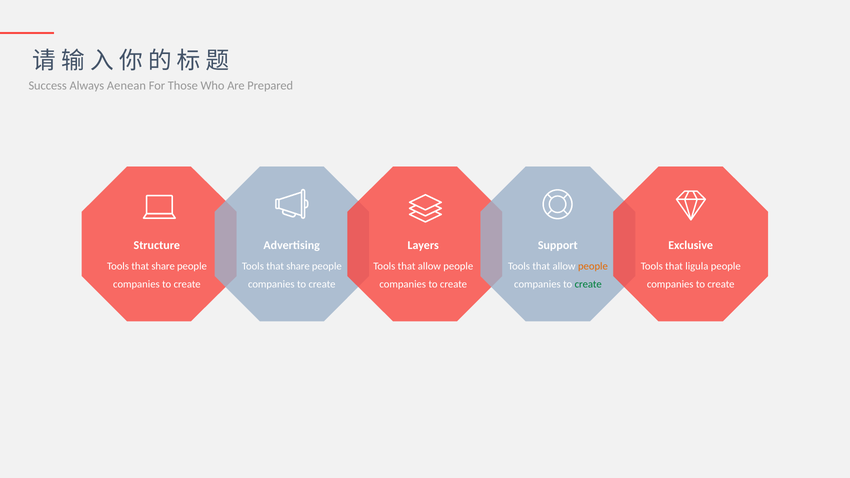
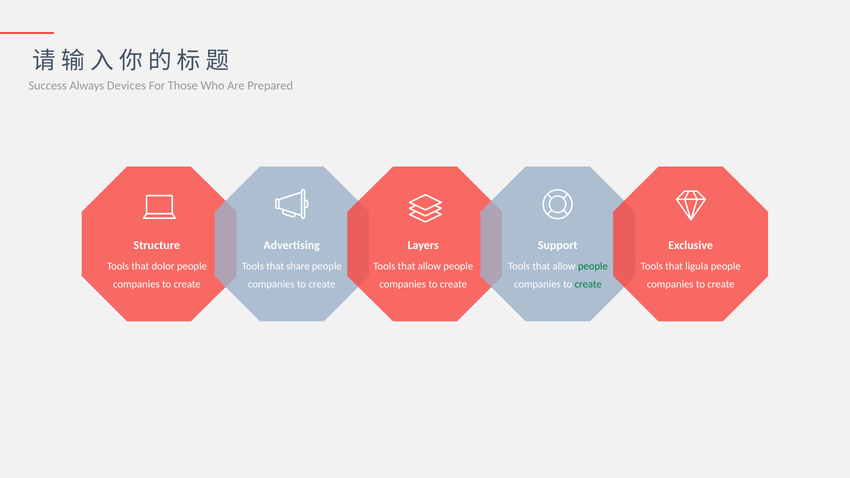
Aenean: Aenean -> Devices (126, 86)
share: share -> dolor (163, 266)
people colour: orange -> green (593, 266)
